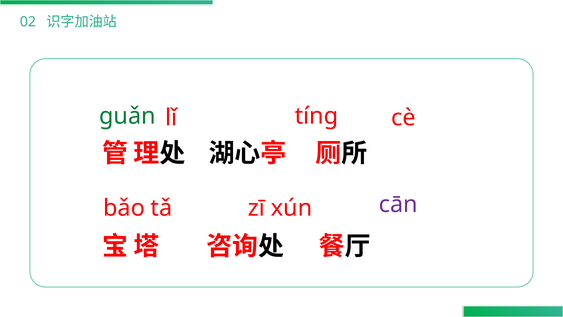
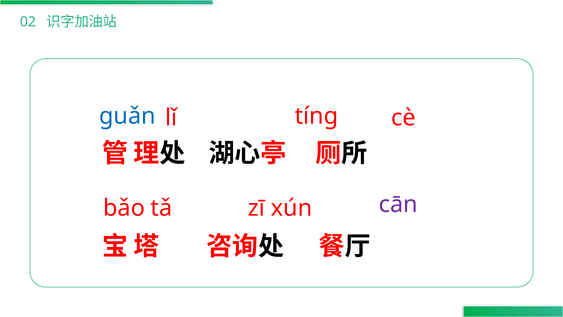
ɡuǎn colour: green -> blue (127, 116)
